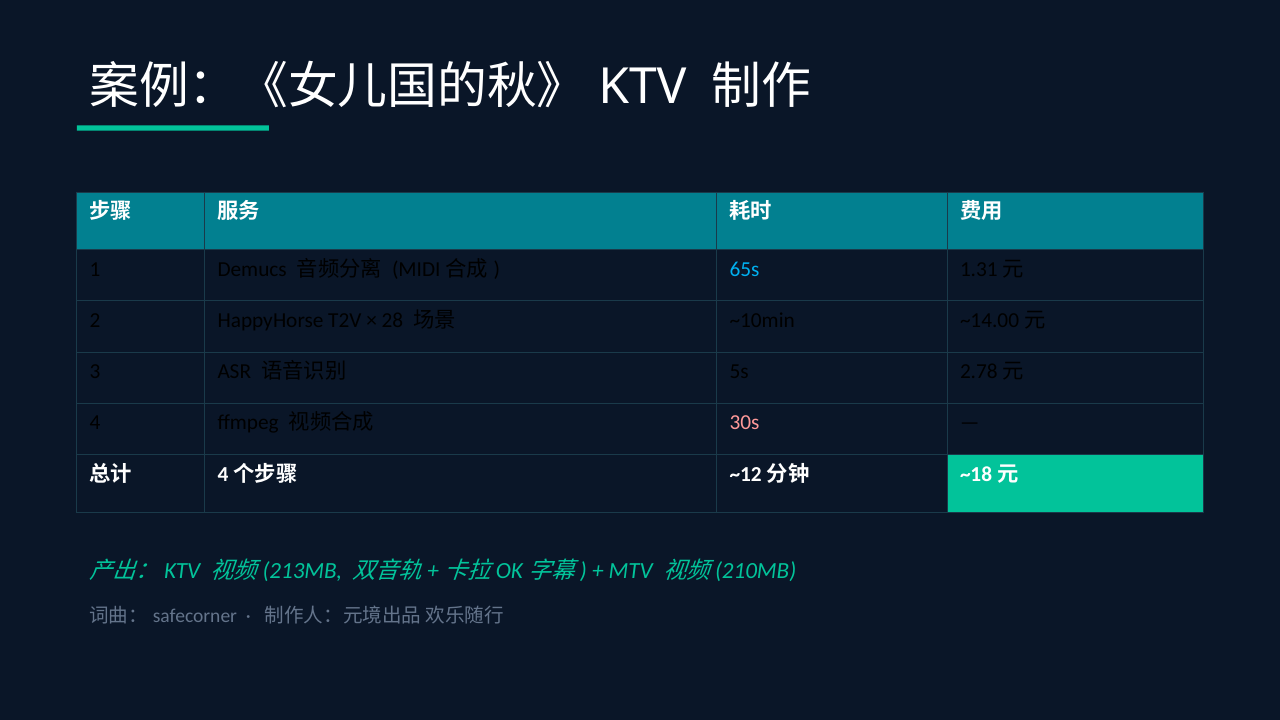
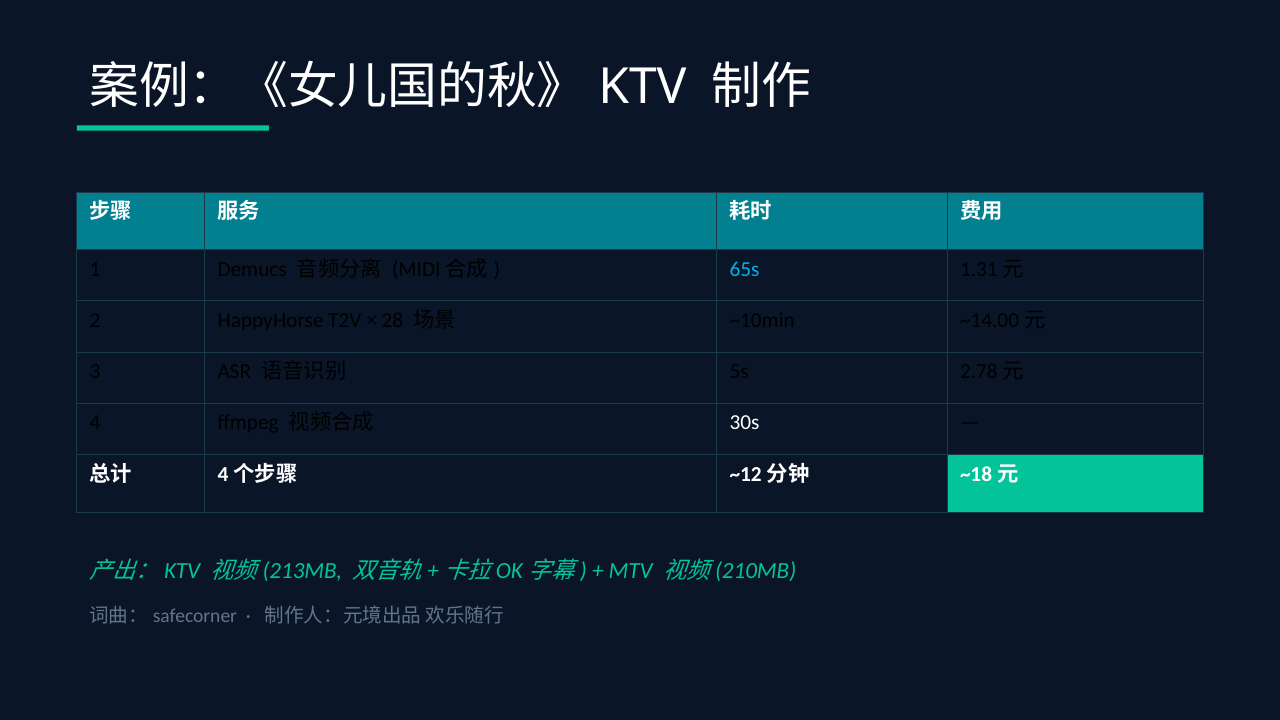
30s colour: pink -> white (745, 423)
